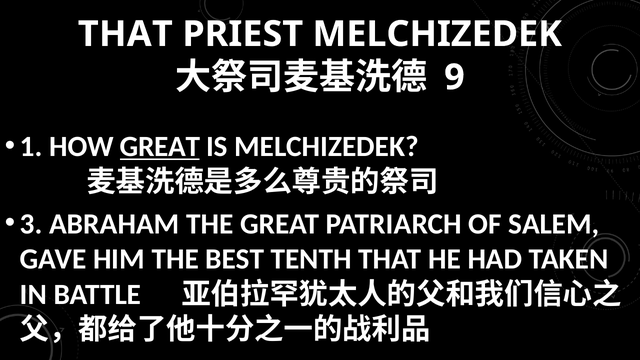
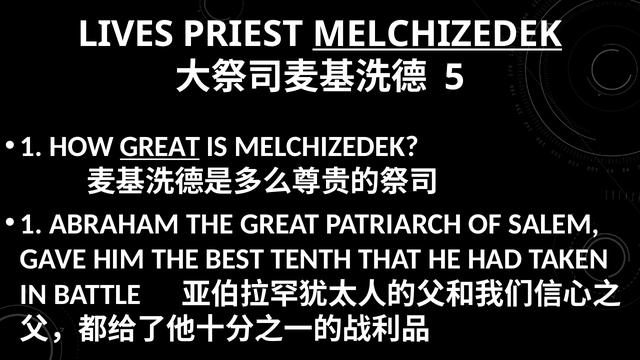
THAT: THAT -> LIVES (126, 34)
MELCHIZEDEK underline: none -> present (437, 34)
9: 9 -> 5 (454, 77)
3: 3 -> 1 (31, 224)
